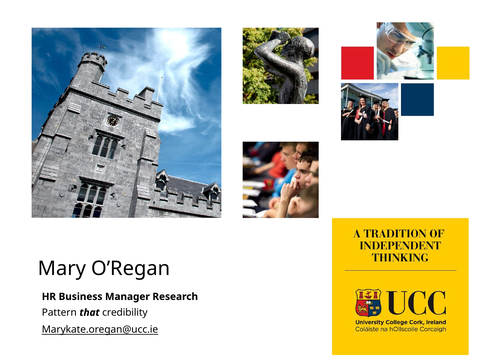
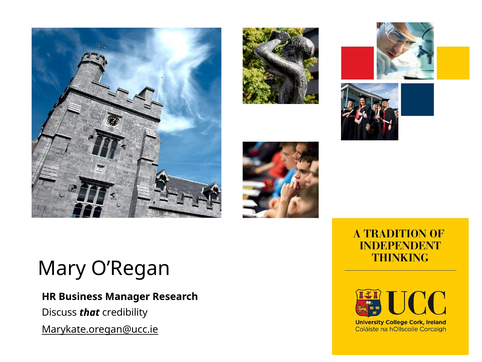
Pattern: Pattern -> Discuss (59, 312)
